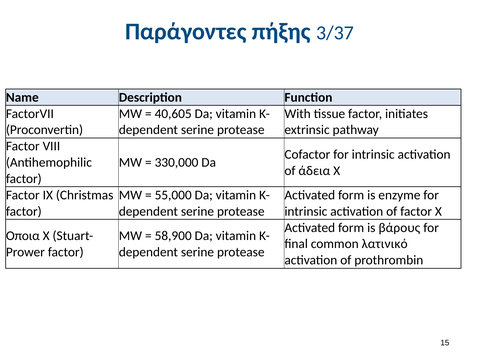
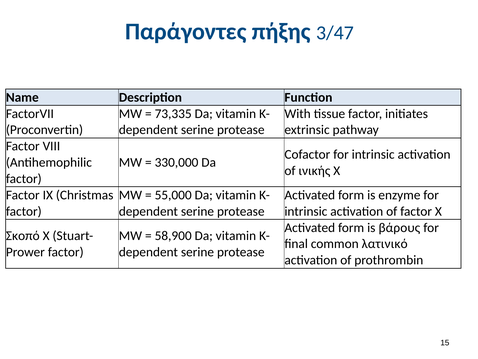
3/37: 3/37 -> 3/47 (335, 33)
40,605: 40,605 -> 73,335 (173, 113)
άδεια: άδεια -> ινικής (314, 170)
Οποια: Οποια -> Σκοπό (23, 235)
